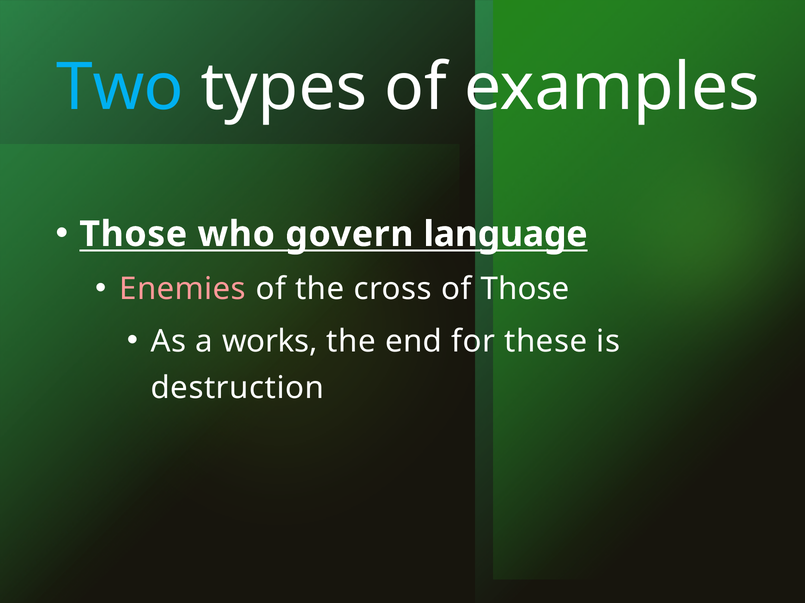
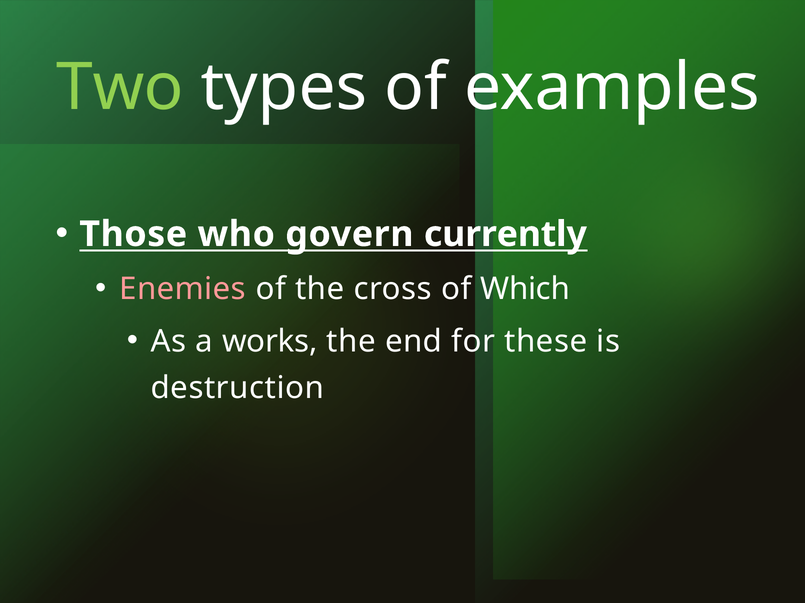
Two colour: light blue -> light green (120, 88)
language: language -> currently (505, 234)
of Those: Those -> Which (525, 289)
